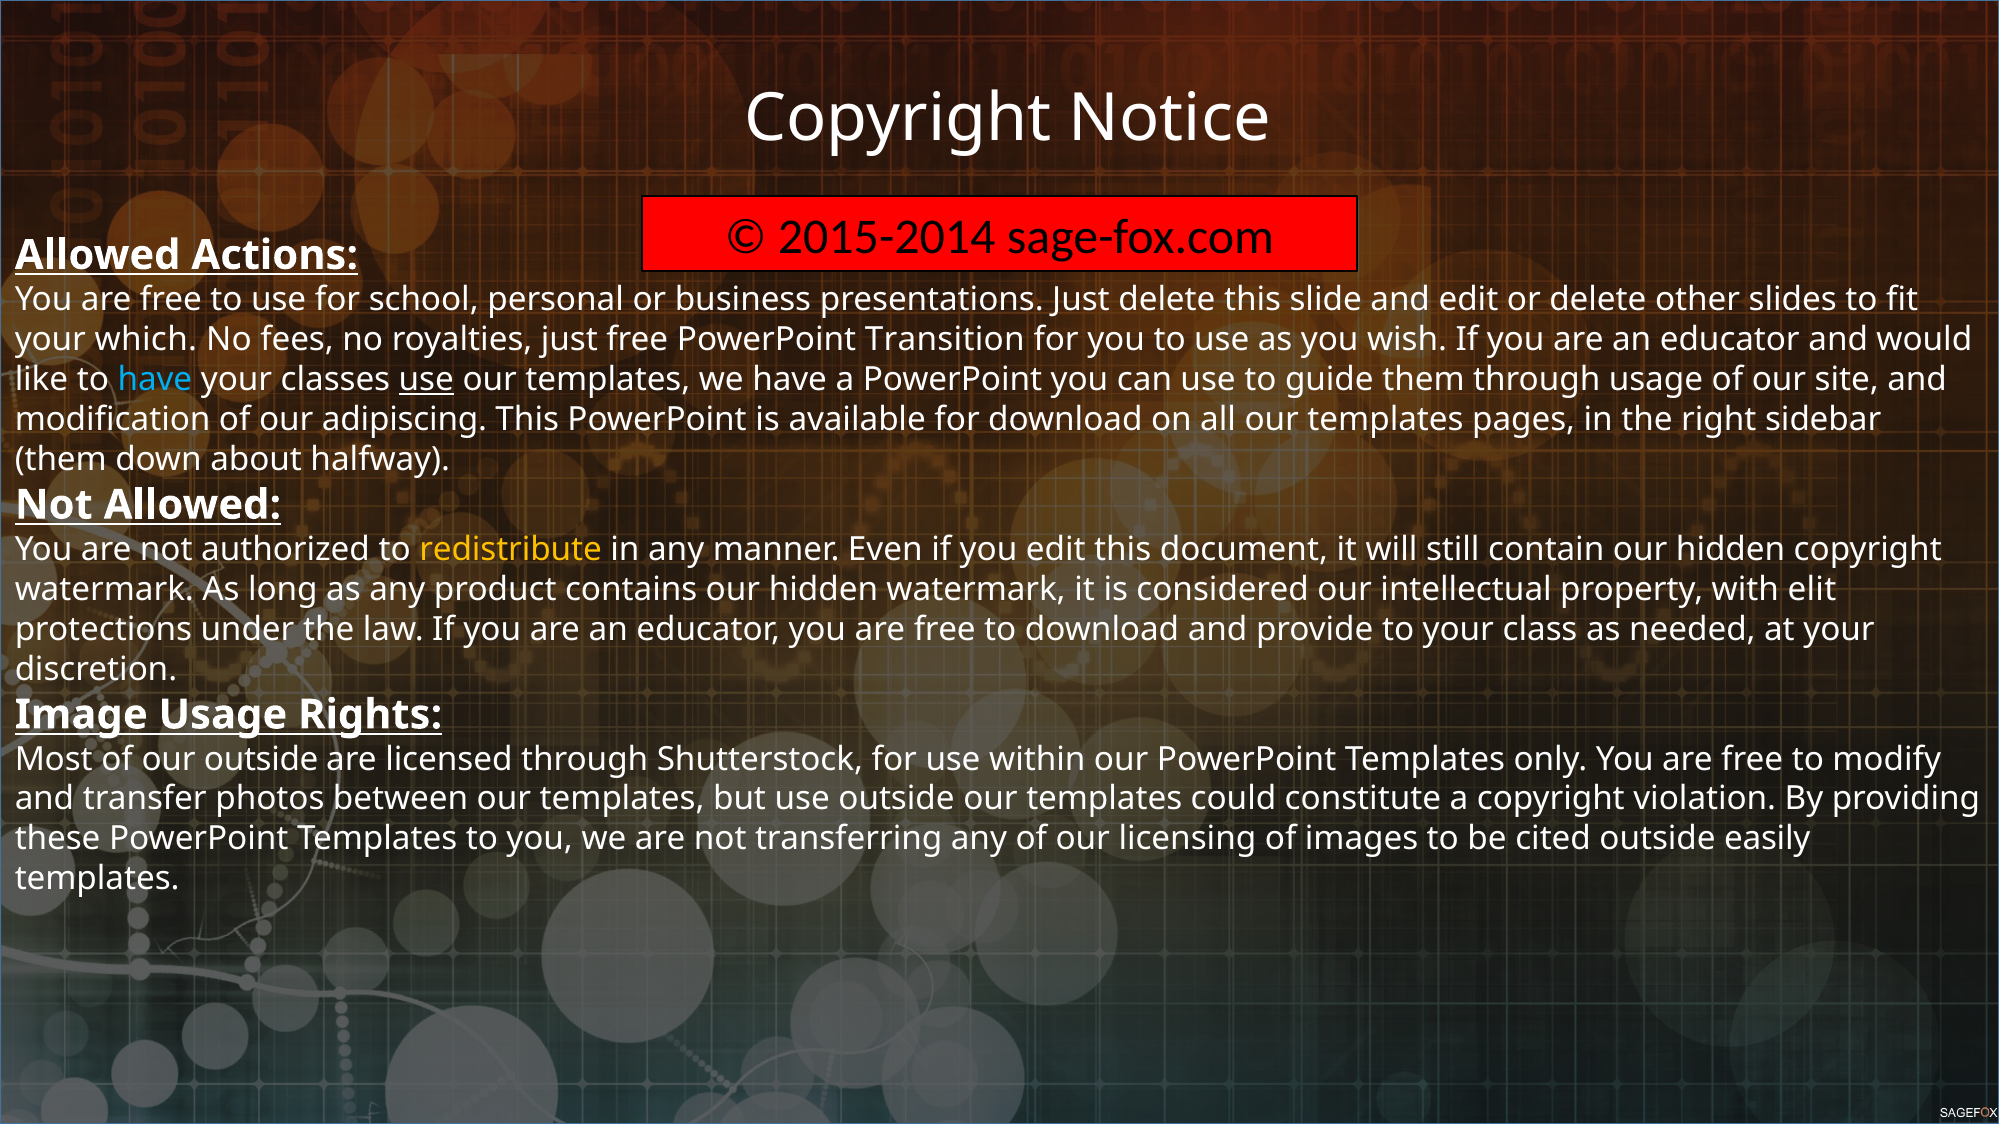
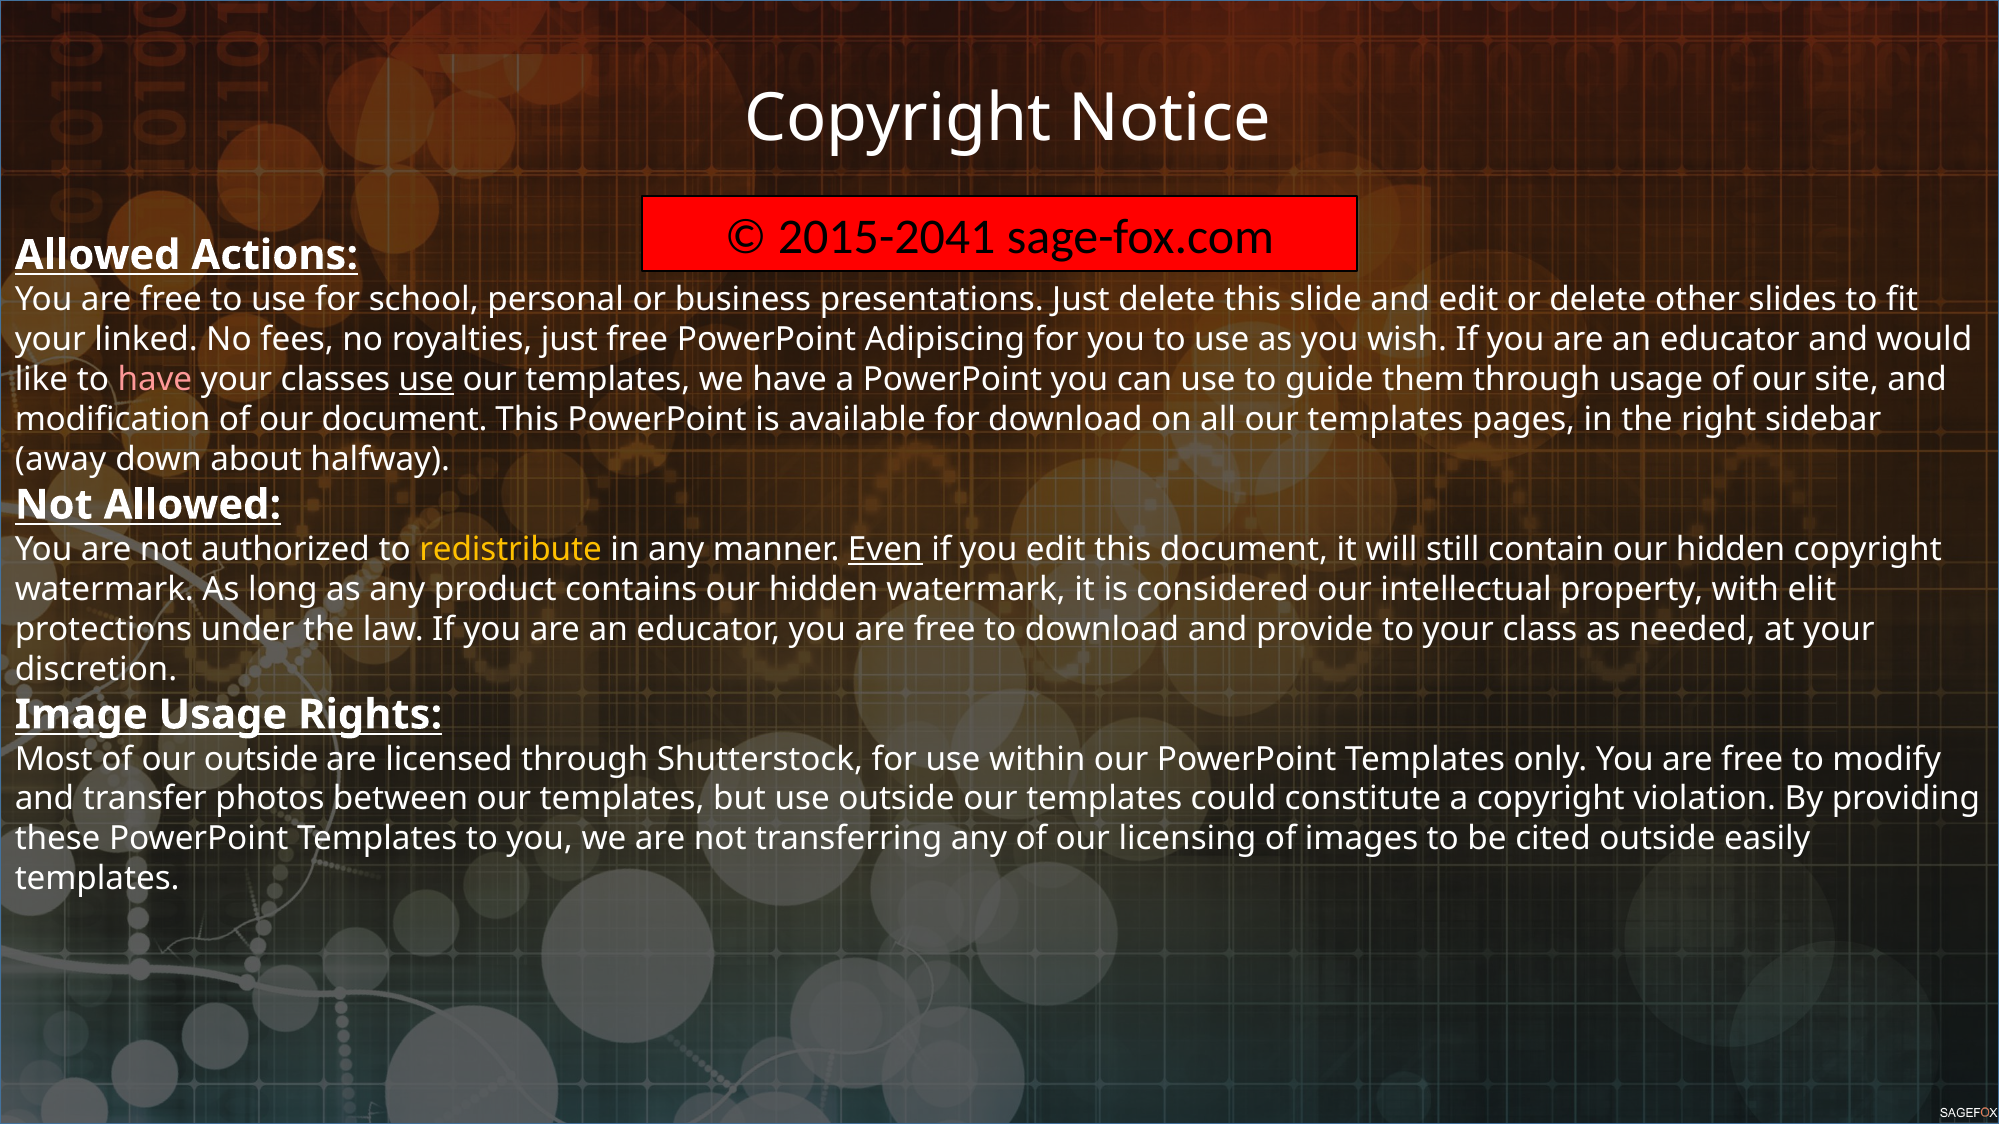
2015-2014: 2015-2014 -> 2015-2041 (887, 237)
which: which -> linked (146, 340)
Transition: Transition -> Adipiscing (945, 340)
have colour: light blue -> pink (155, 380)
our adipiscing: adipiscing -> document (405, 420)
them: them -> away (61, 460)
Even underline: none -> present (885, 550)
